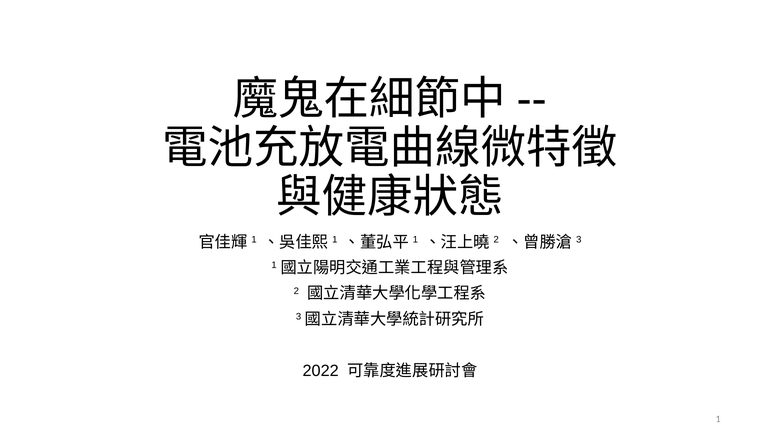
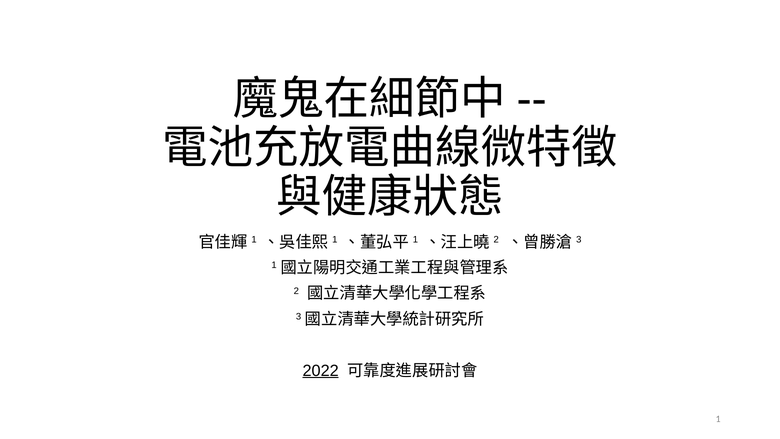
2022 underline: none -> present (321, 370)
